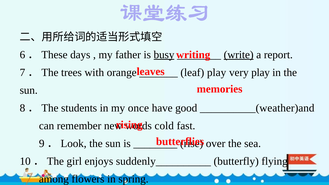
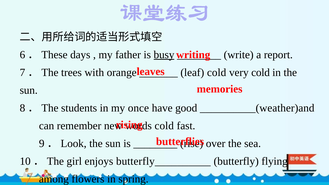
write underline: present -> none (239, 55)
leaf play: play -> cold (217, 72)
very play: play -> cold (261, 72)
suddenly__________: suddenly__________ -> butterfly__________ (163, 161)
